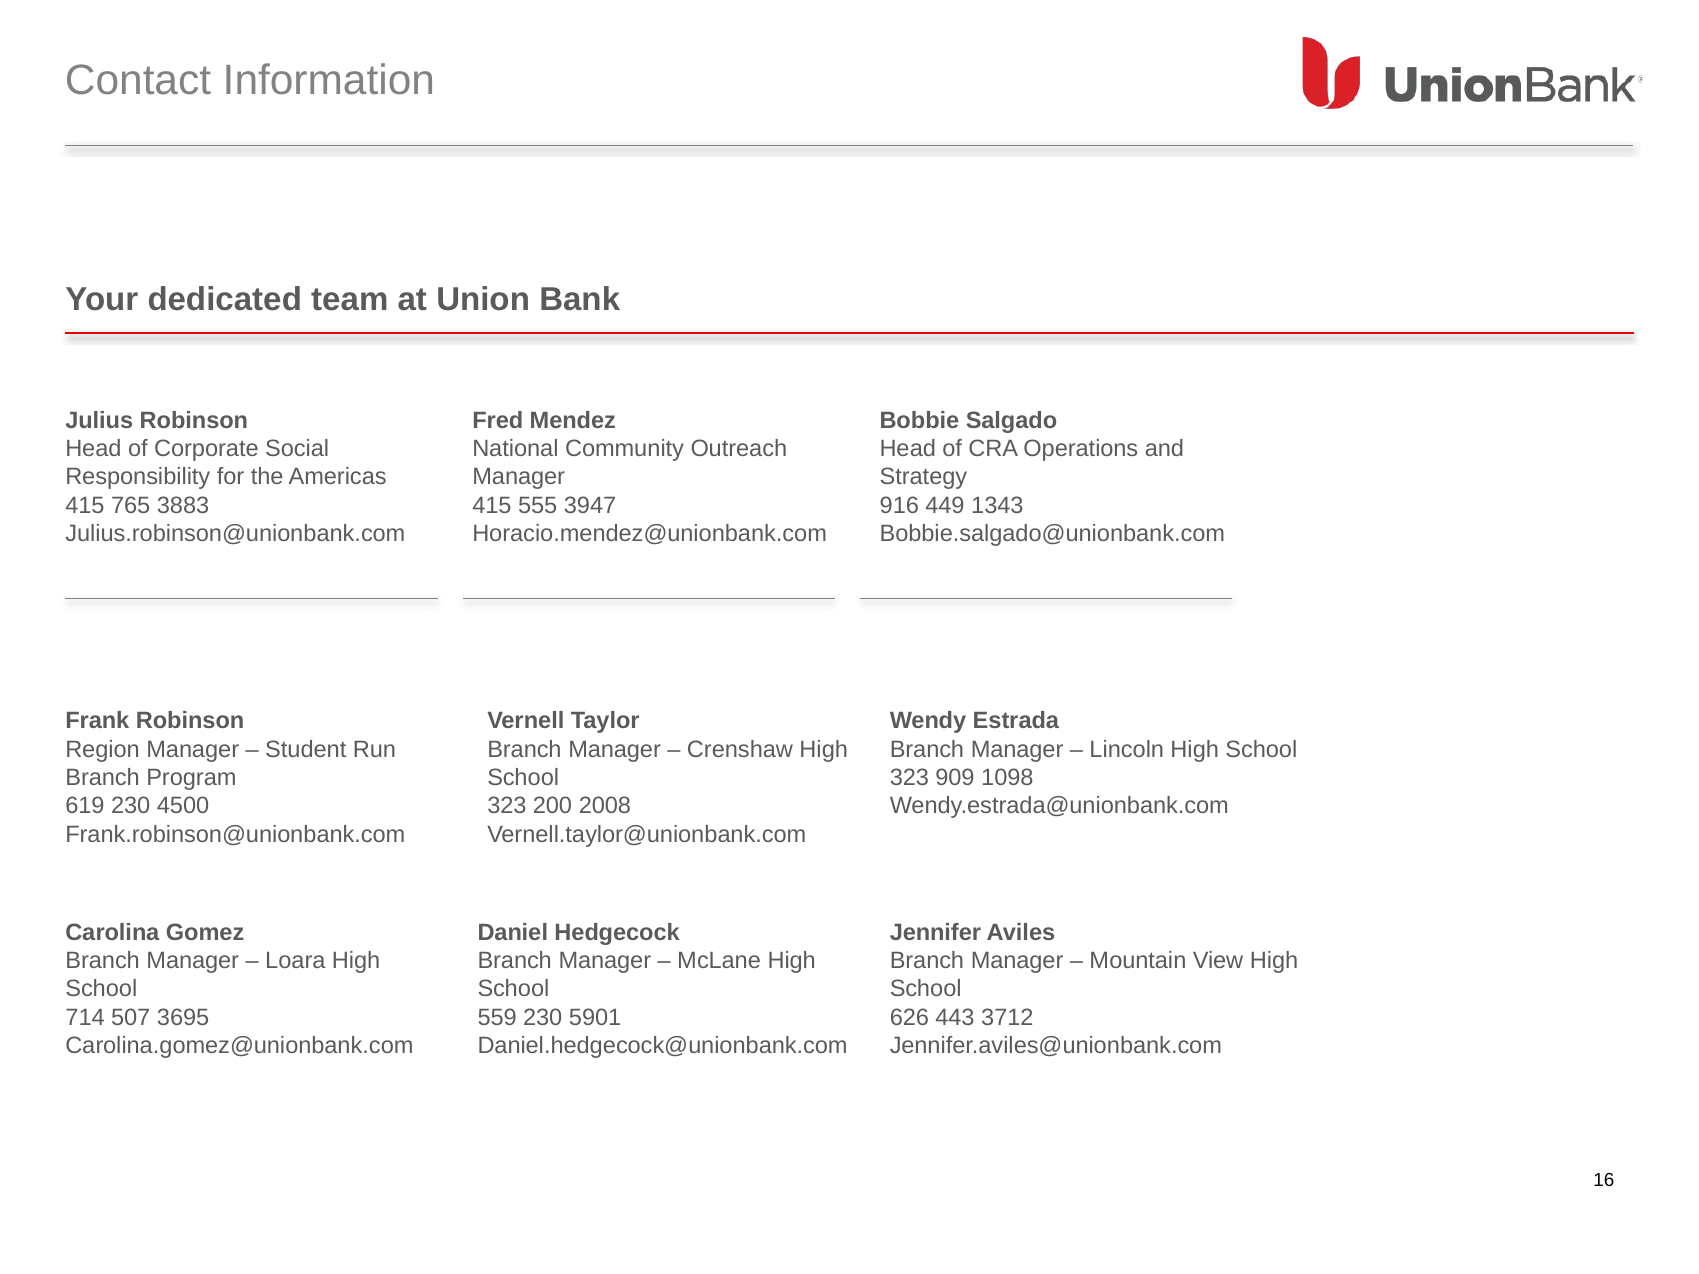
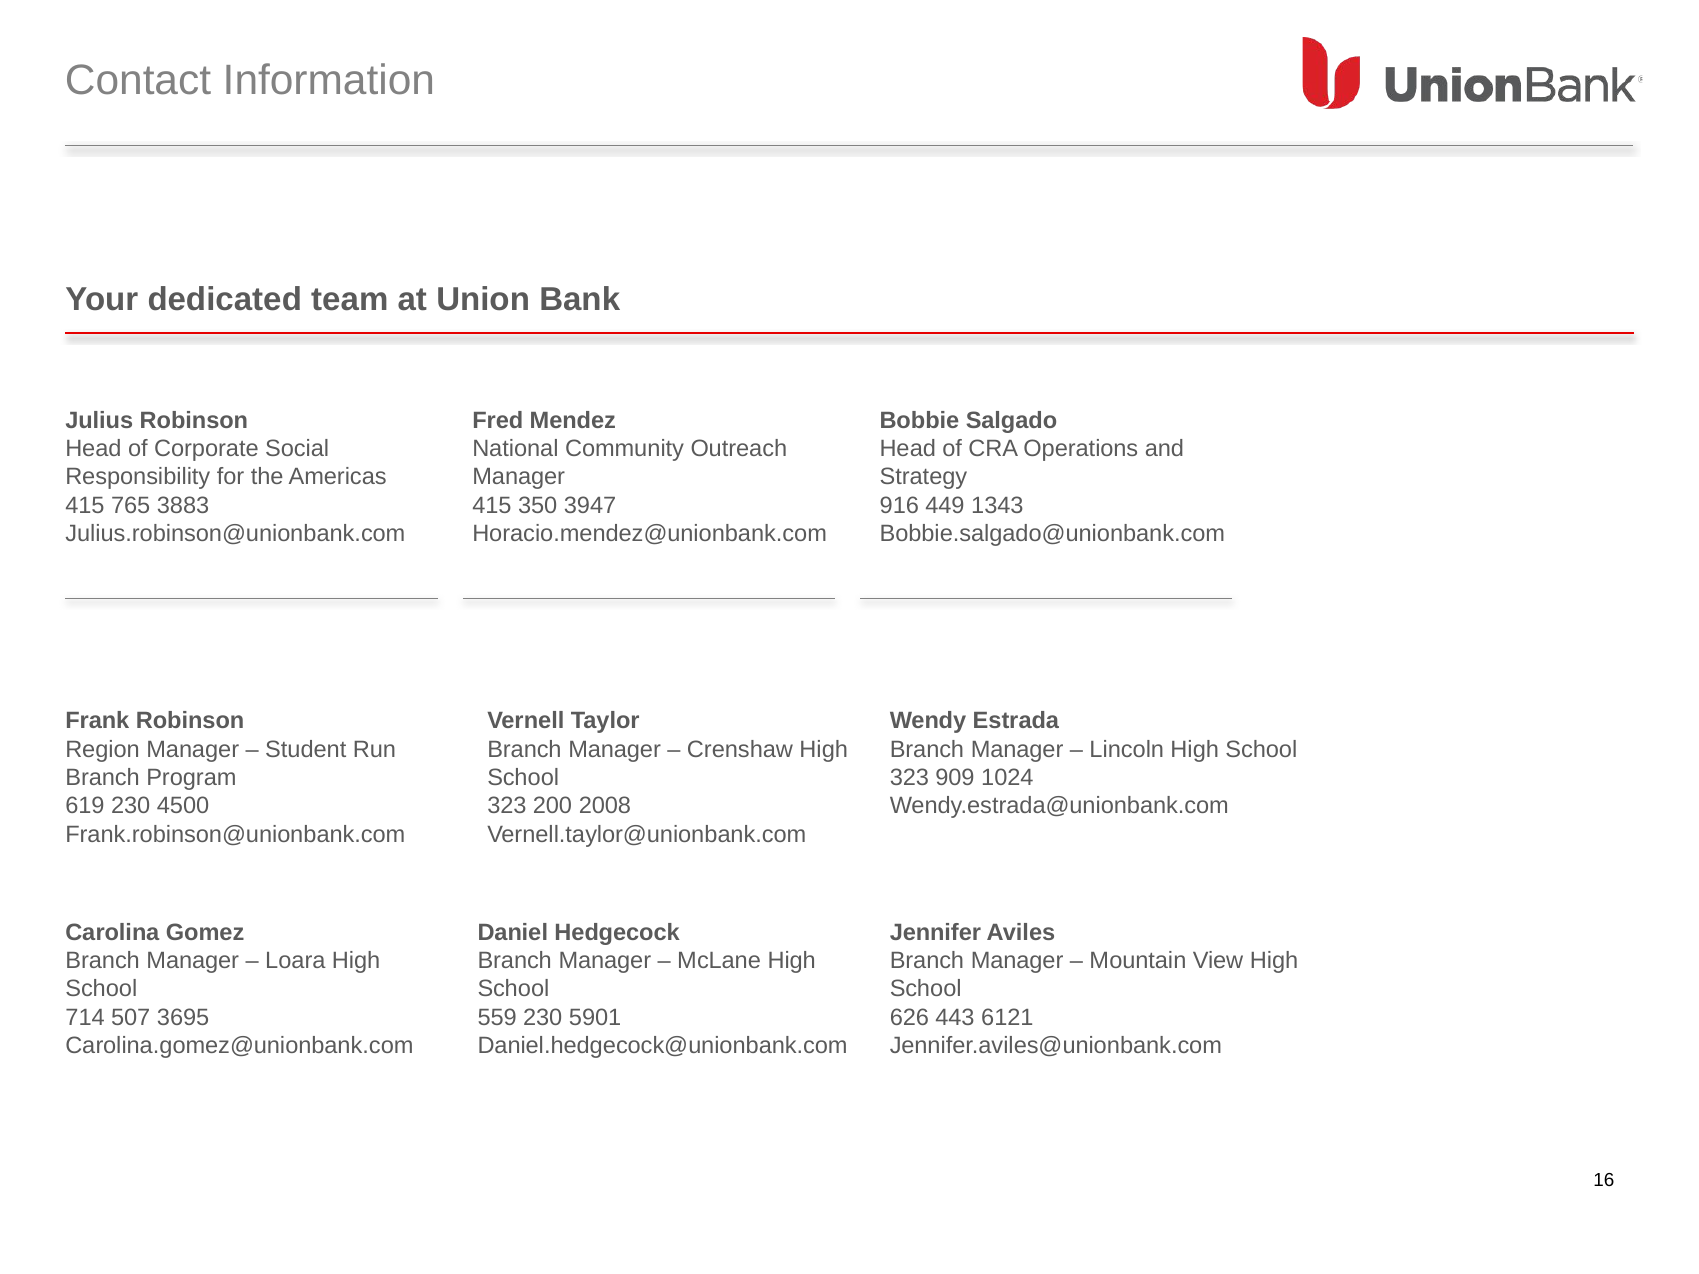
555: 555 -> 350 (538, 506)
1098: 1098 -> 1024 (1007, 778)
3712: 3712 -> 6121 (1007, 1018)
